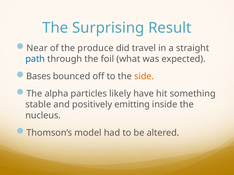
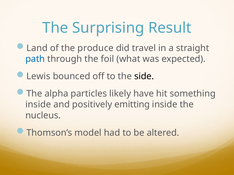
Near: Near -> Land (37, 48)
Bases: Bases -> Lewis (38, 77)
side colour: orange -> black (144, 77)
stable: stable -> inside (38, 105)
